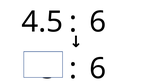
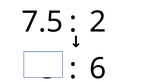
4.5: 4.5 -> 7.5 (42, 22)
6: 6 -> 2 (98, 22)
